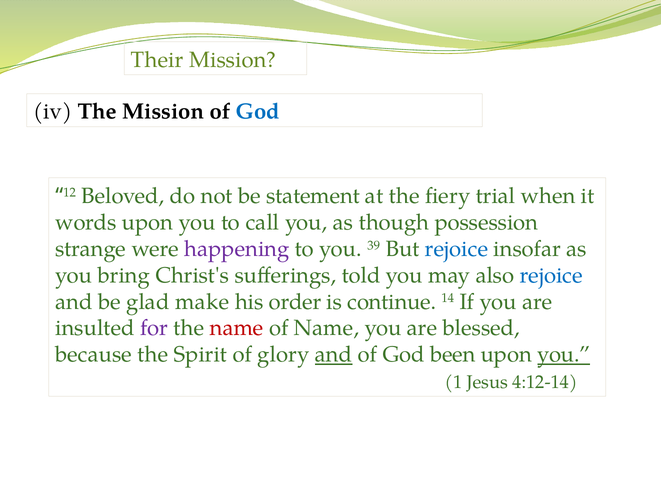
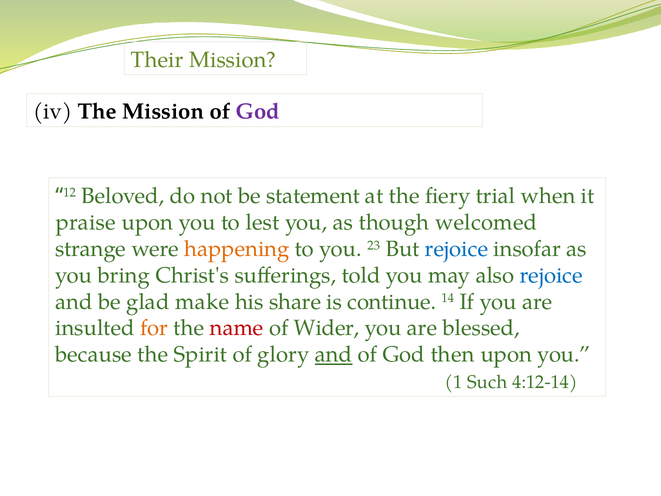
God colour: blue -> purple (258, 112)
words: words -> praise (86, 222)
call: call -> lest (262, 222)
possession: possession -> welcomed (486, 222)
happening colour: purple -> orange (237, 249)
39: 39 -> 23 (374, 245)
order: order -> share (295, 302)
for colour: purple -> orange (154, 328)
of Name: Name -> Wider (327, 328)
been: been -> then (453, 354)
you underline: present -> none (564, 354)
Jesus: Jesus -> Such (487, 382)
